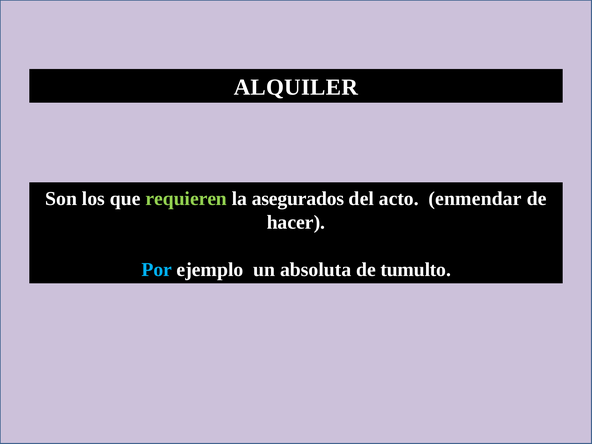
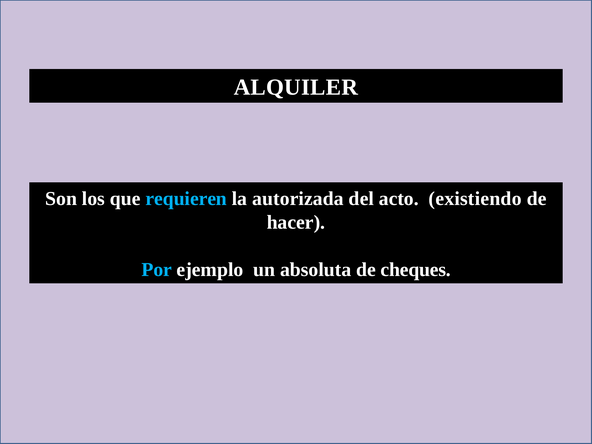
requieren colour: light green -> light blue (186, 199)
asegurados: asegurados -> autorizada (298, 199)
enmendar: enmendar -> existiendo (475, 199)
tumulto: tumulto -> cheques (416, 270)
